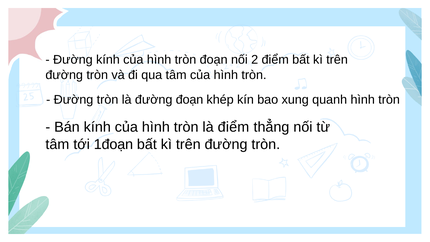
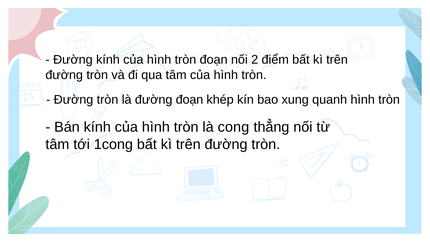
là điểm: điểm -> cong (233, 127)
1đoạn: 1đoạn -> 1cong (113, 144)
